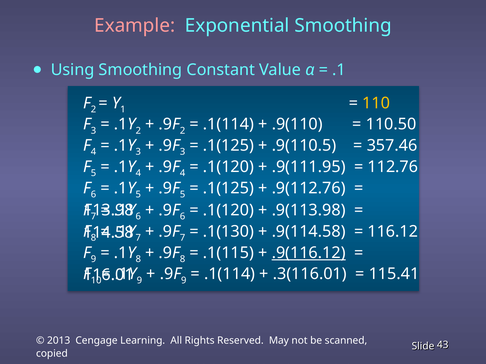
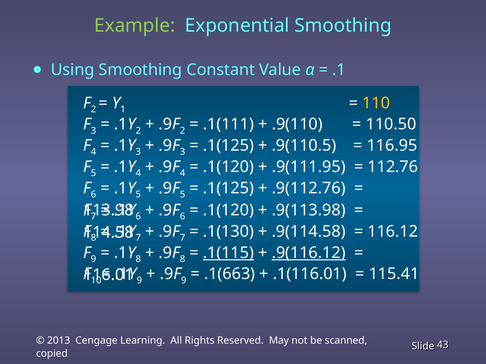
Example colour: pink -> light green (135, 26)
.1(114: .1(114 -> .1(111 (228, 124)
357.46: 357.46 -> 116.95 (392, 146)
.1(115 underline: none -> present (228, 253)
.1(114: .1(114 -> .1(663 (230, 274)
.3(116.01: .3(116.01 -> .1(116.01 (310, 274)
